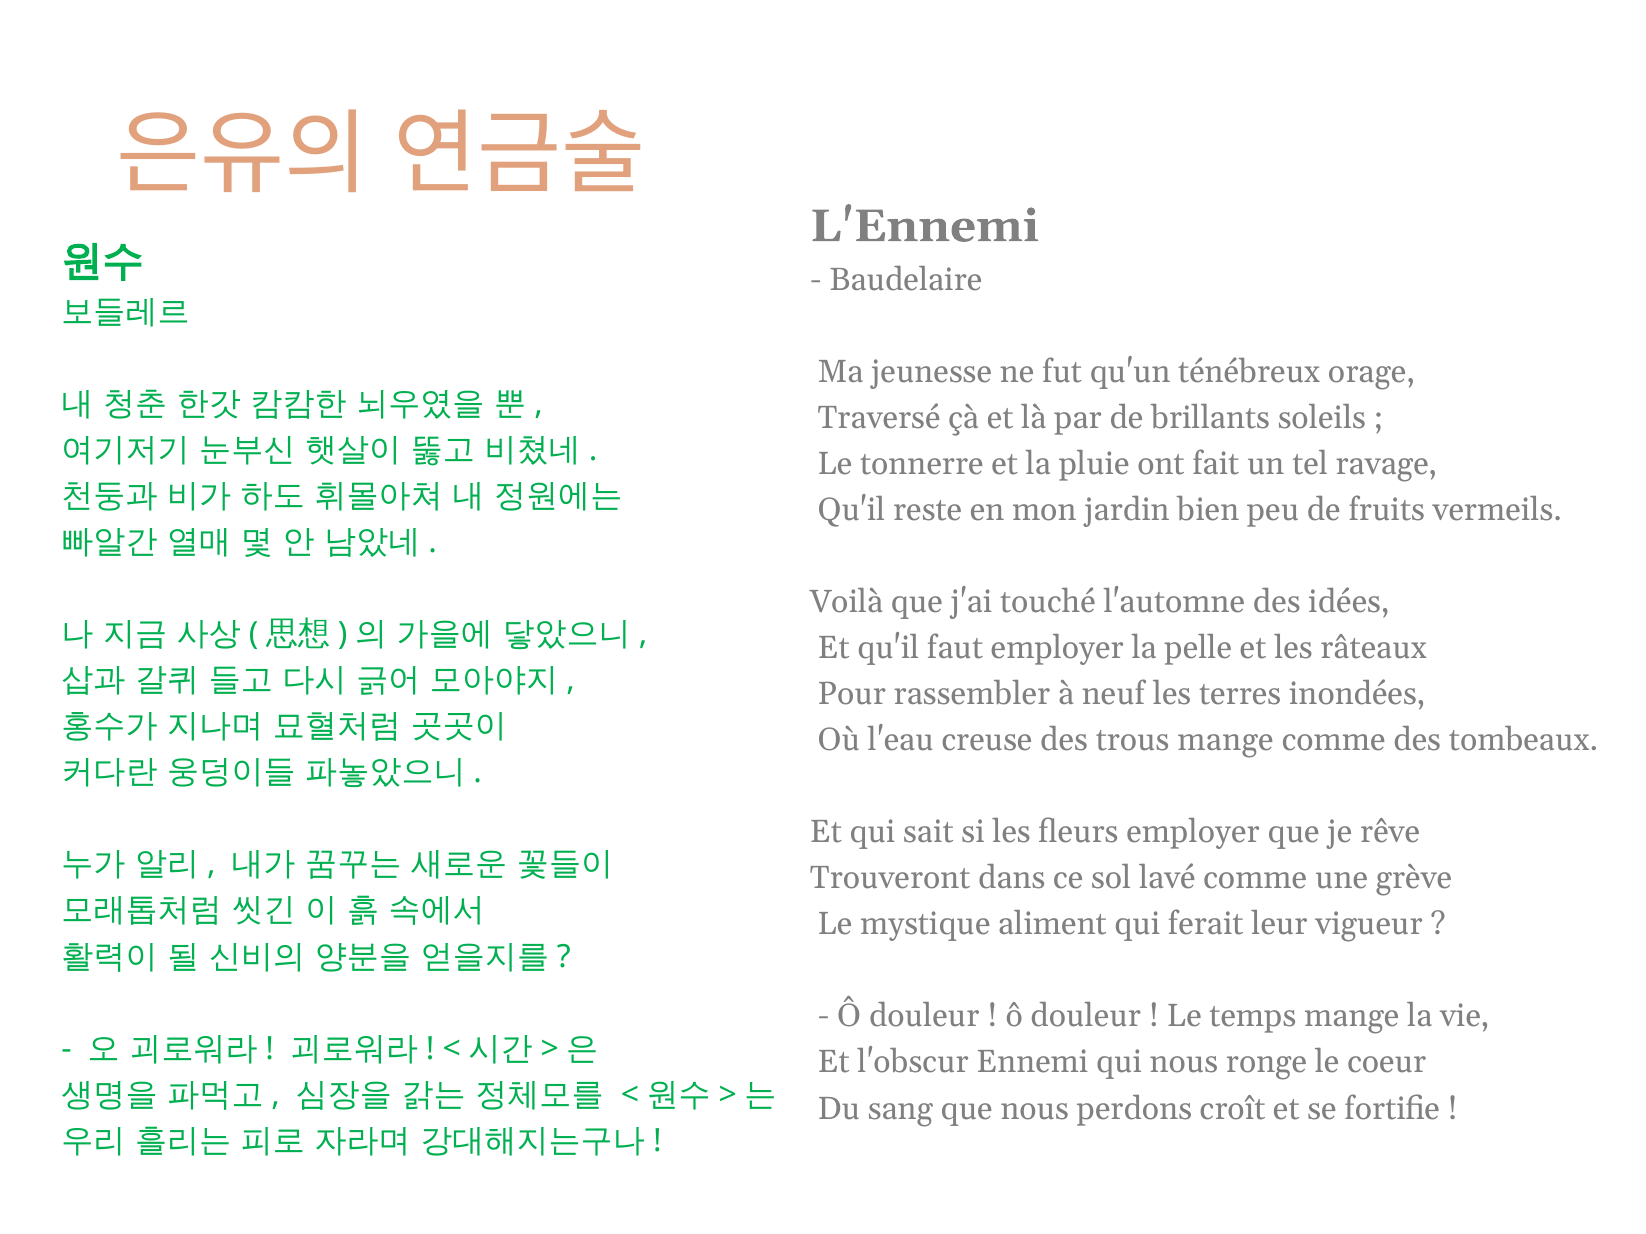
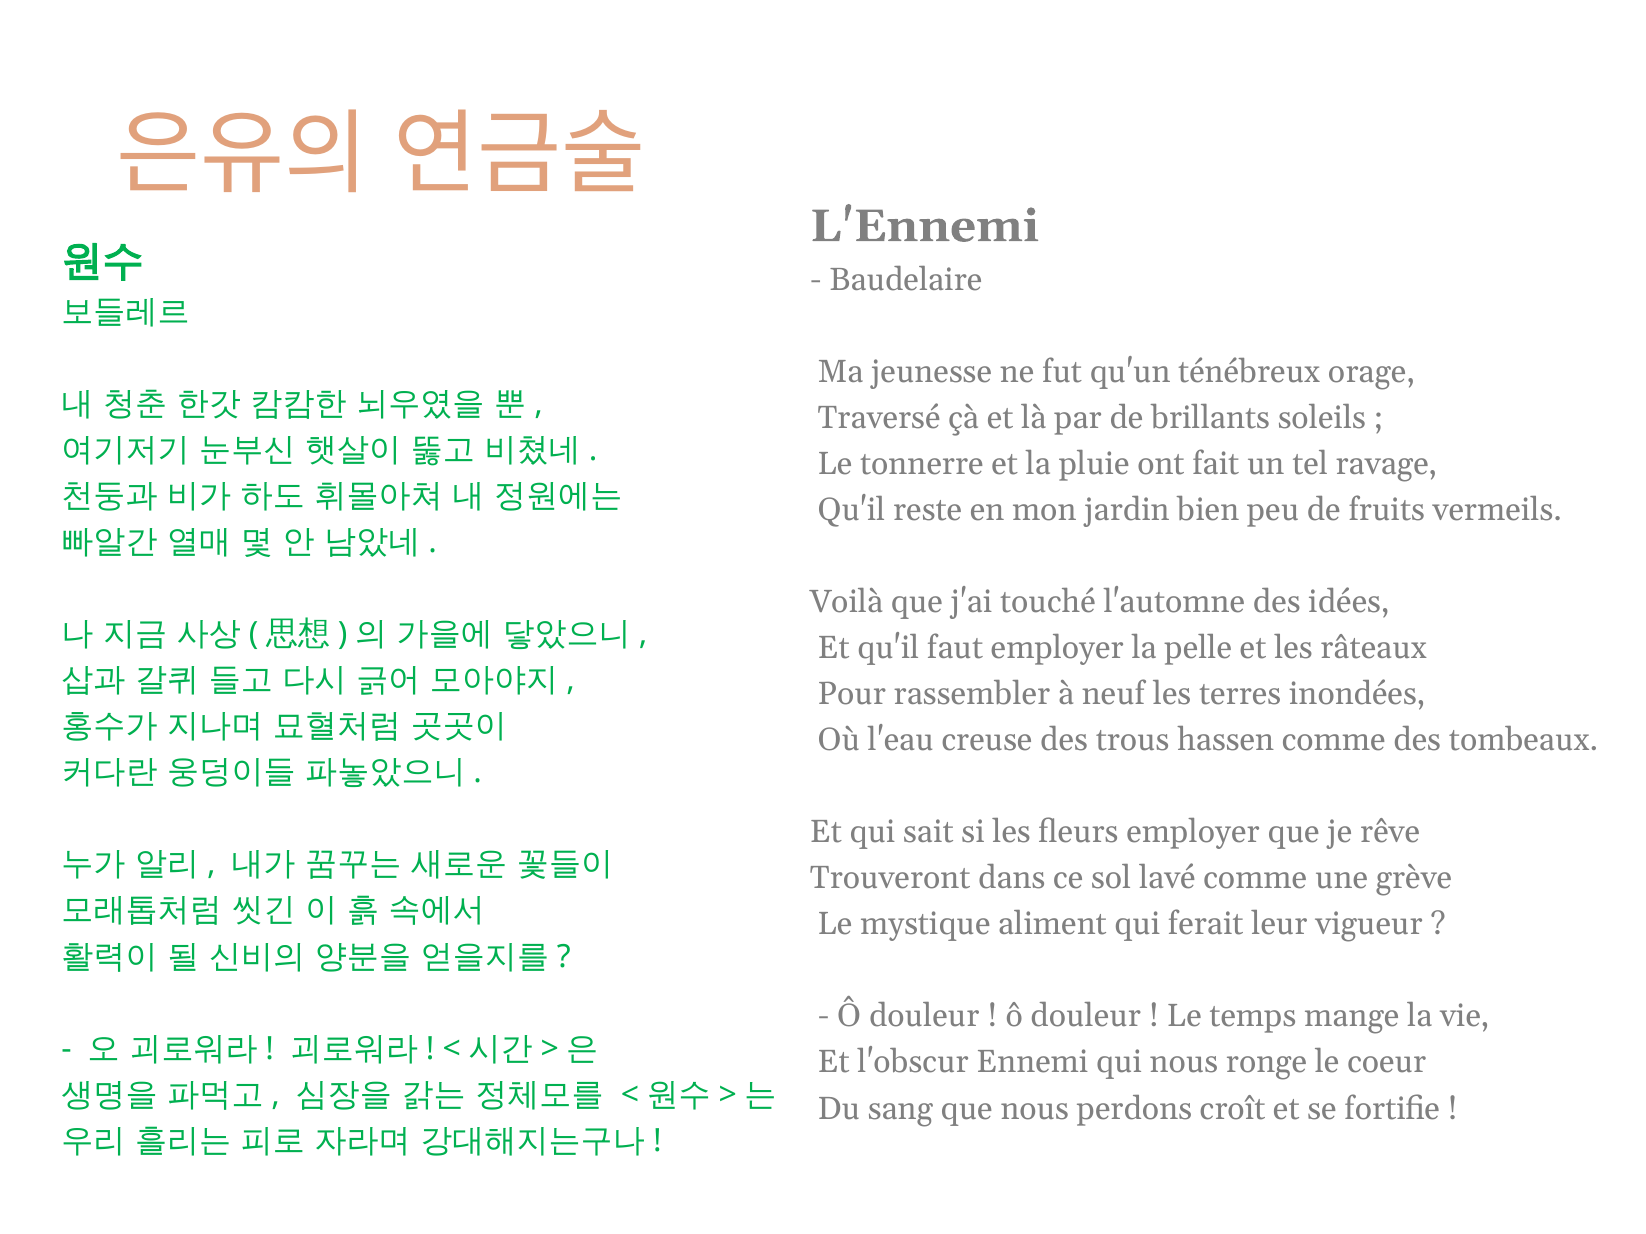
trous mange: mange -> hassen (1226, 740)
